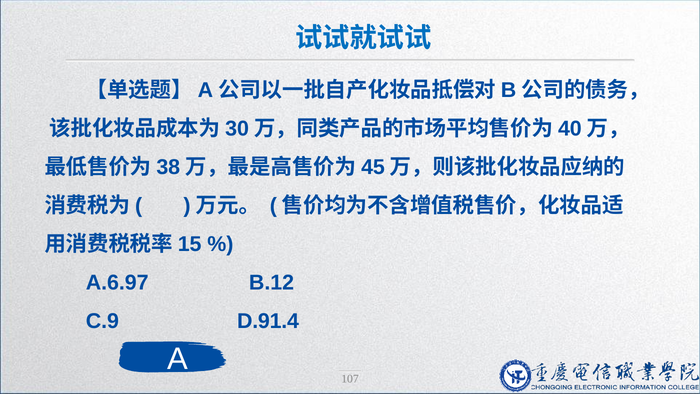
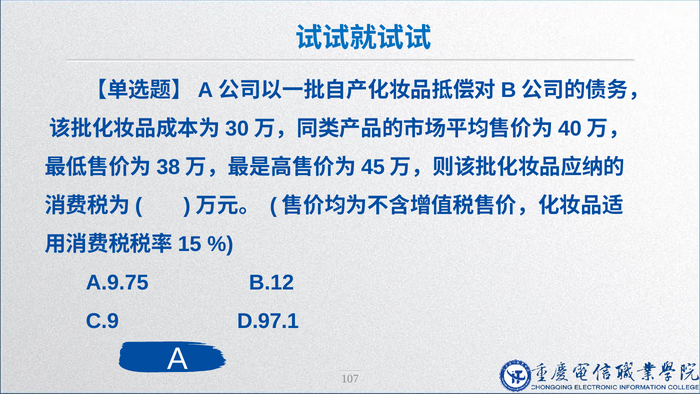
A.6.97: A.6.97 -> A.9.75 (117, 283)
D.91.4: D.91.4 -> D.97.1 (268, 321)
